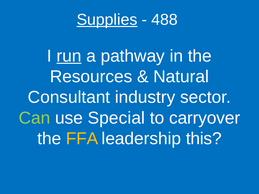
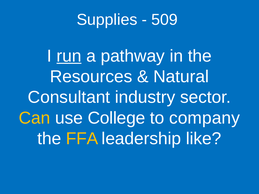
Supplies underline: present -> none (107, 20)
488: 488 -> 509 (165, 20)
Can colour: light green -> yellow (34, 118)
Special: Special -> College (116, 118)
carryover: carryover -> company (205, 118)
this: this -> like (204, 139)
